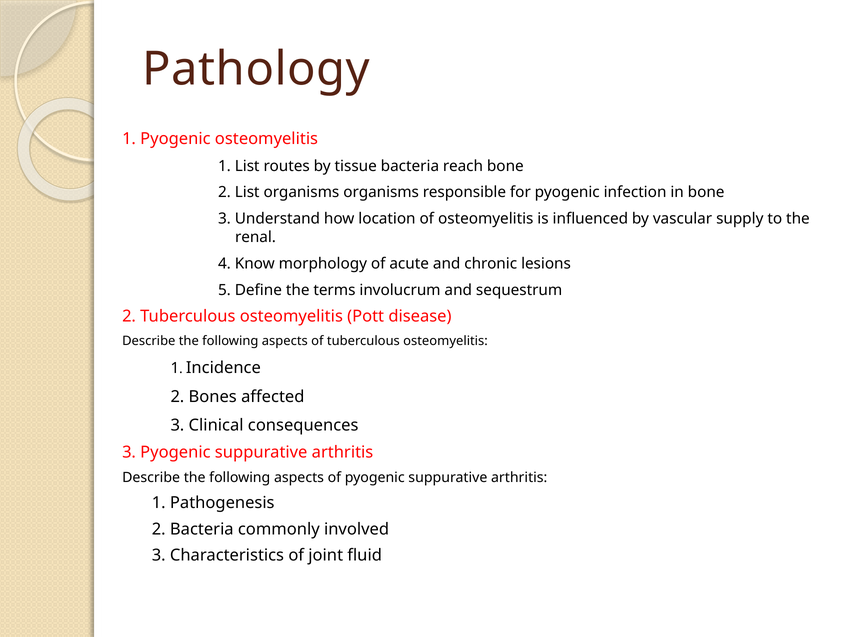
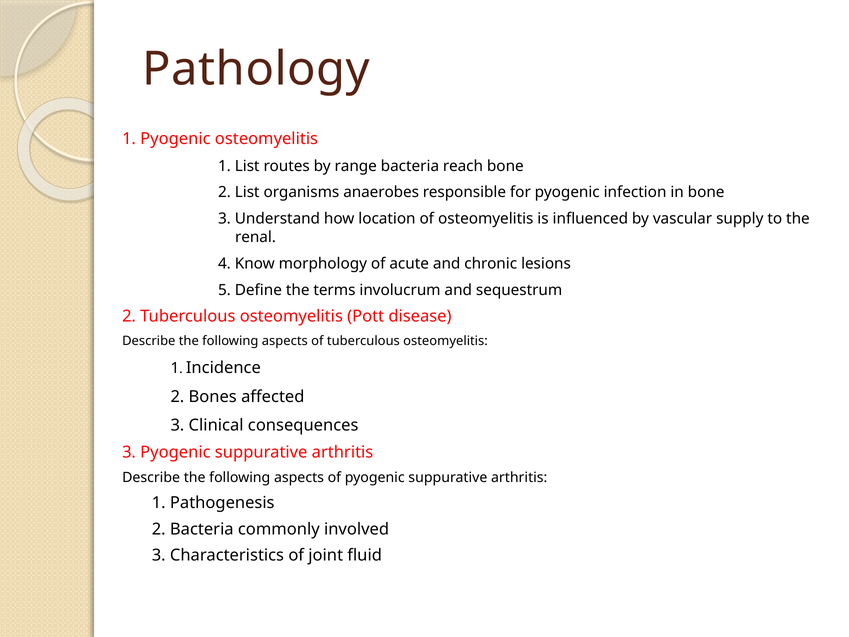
tissue: tissue -> range (356, 166)
organisms organisms: organisms -> anaerobes (381, 192)
